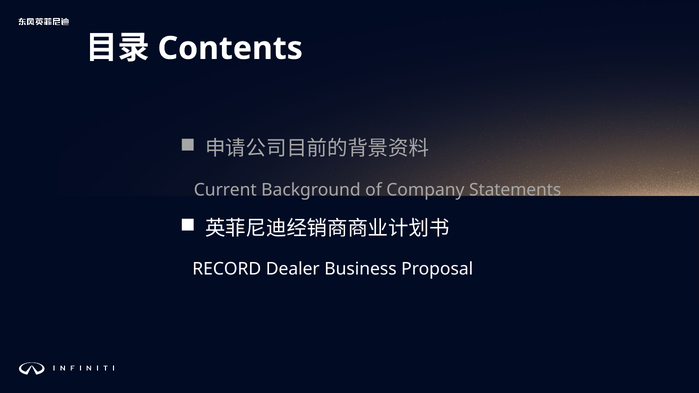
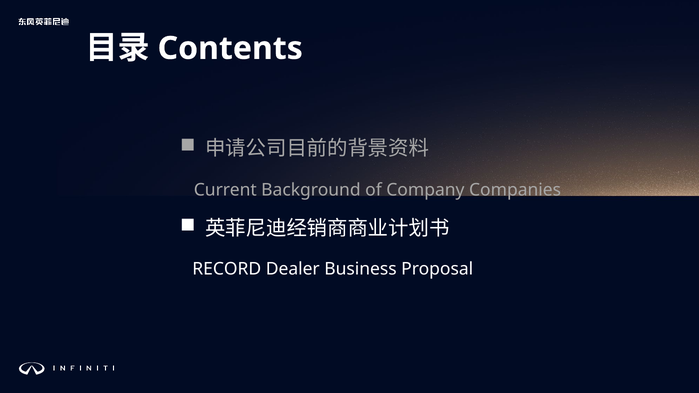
Statements: Statements -> Companies (515, 190)
